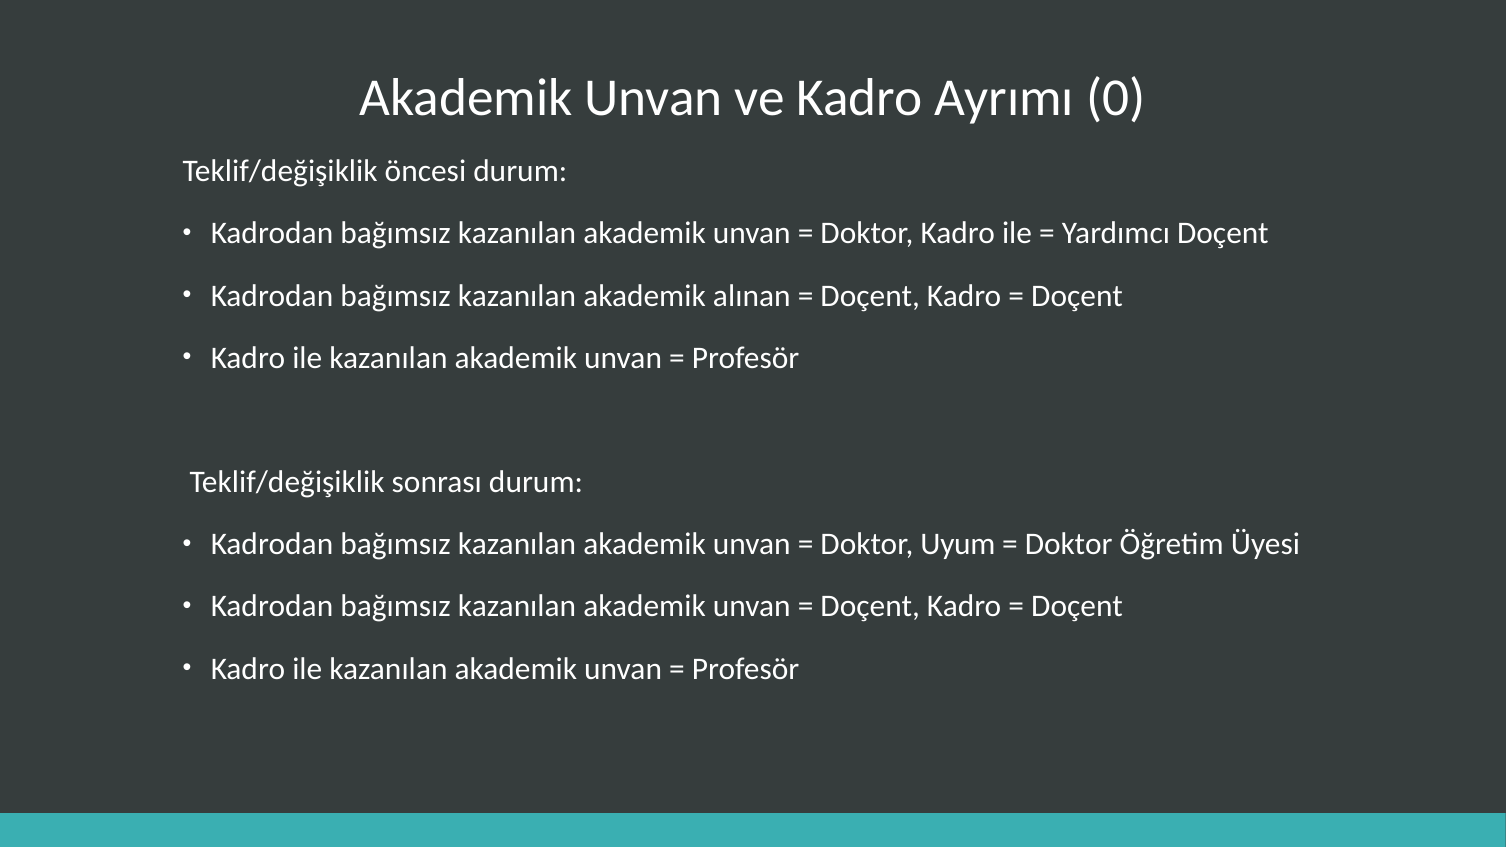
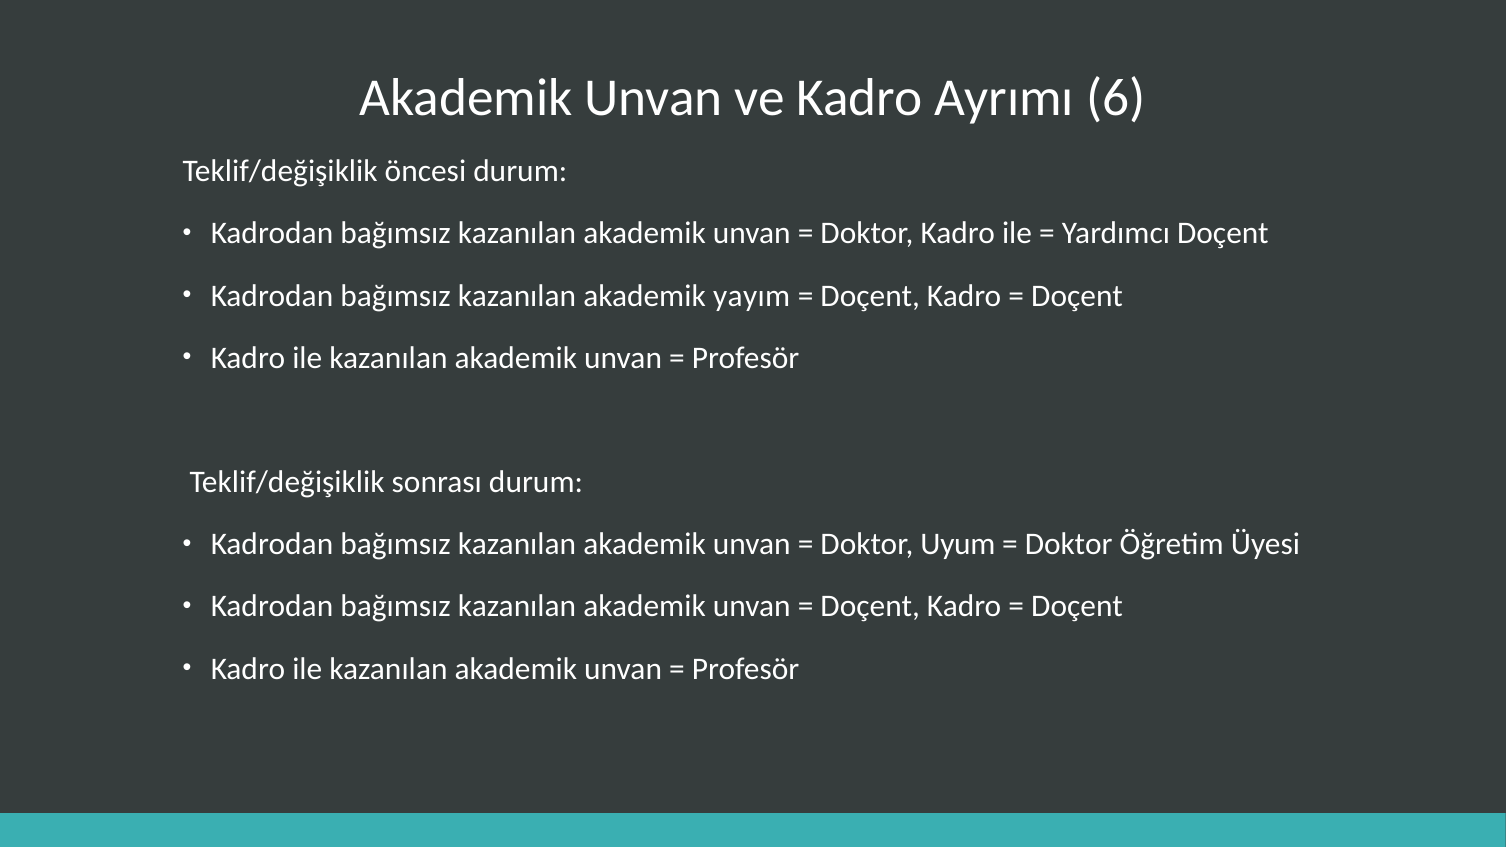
0: 0 -> 6 (1116, 98)
alınan: alınan -> yayım (752, 296)
